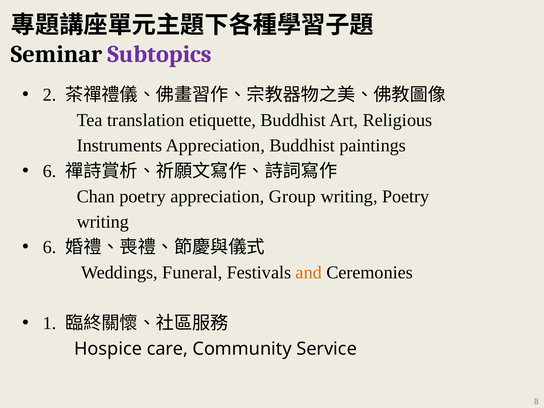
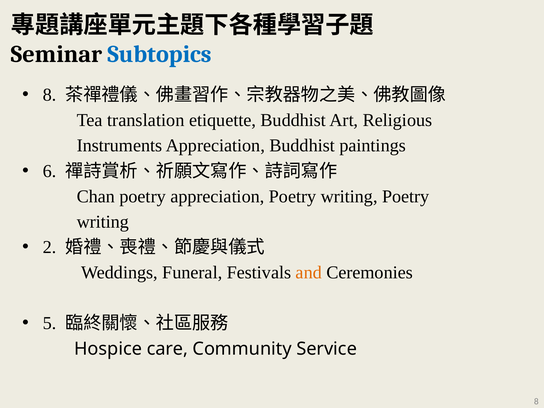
Subtopics colour: purple -> blue (160, 54)
2: 2 -> 8 (50, 95)
appreciation Group: Group -> Poetry (293, 196)
6: 6 -> 2 (50, 247)
1: 1 -> 5 (50, 323)
